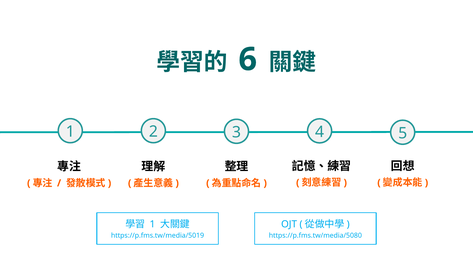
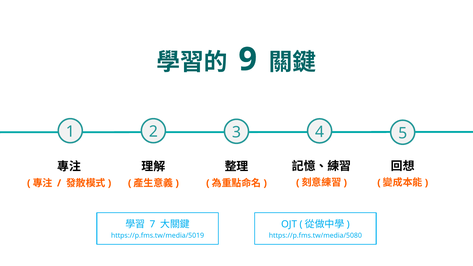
6: 6 -> 9 (248, 59)
1: 1 -> 7 (152, 224)
